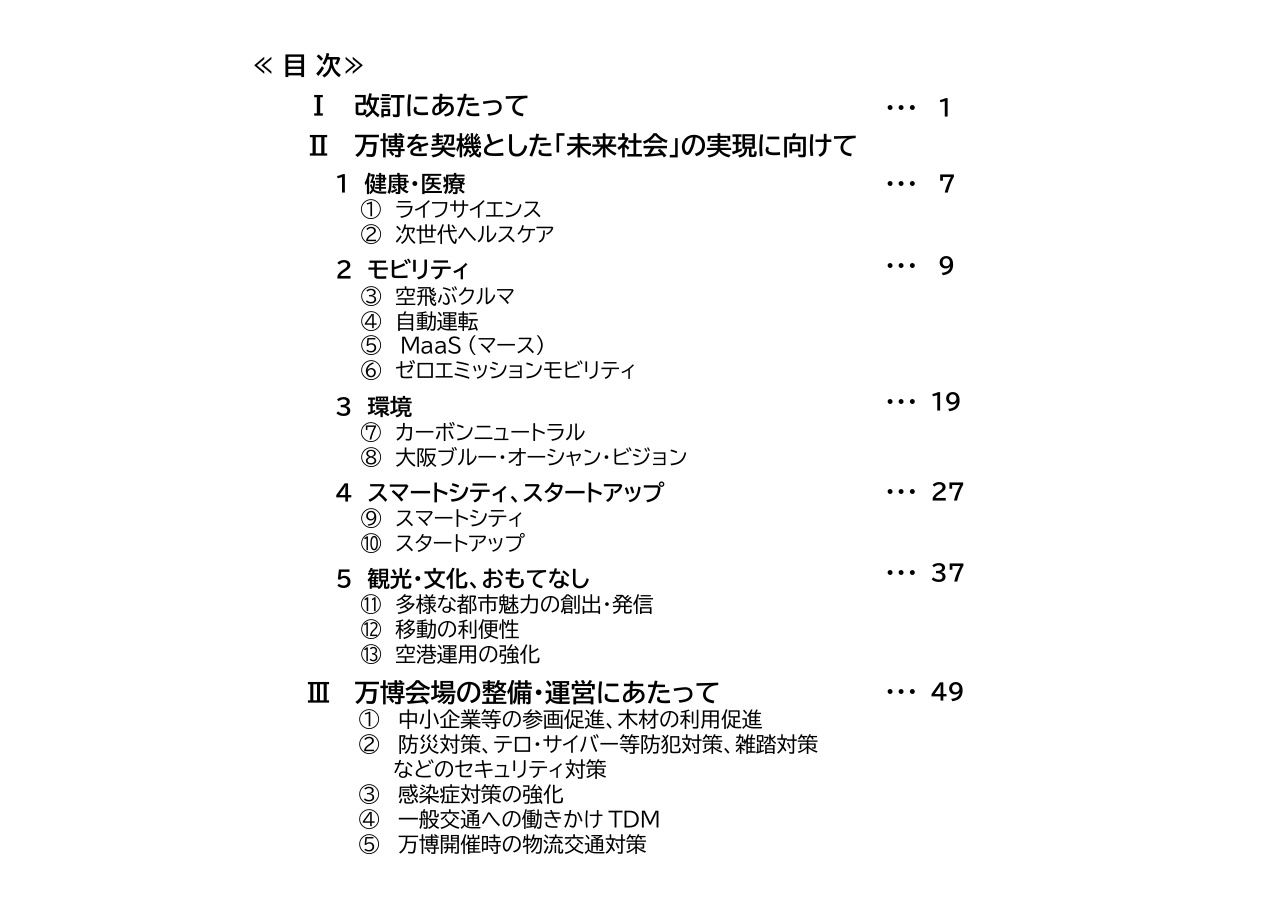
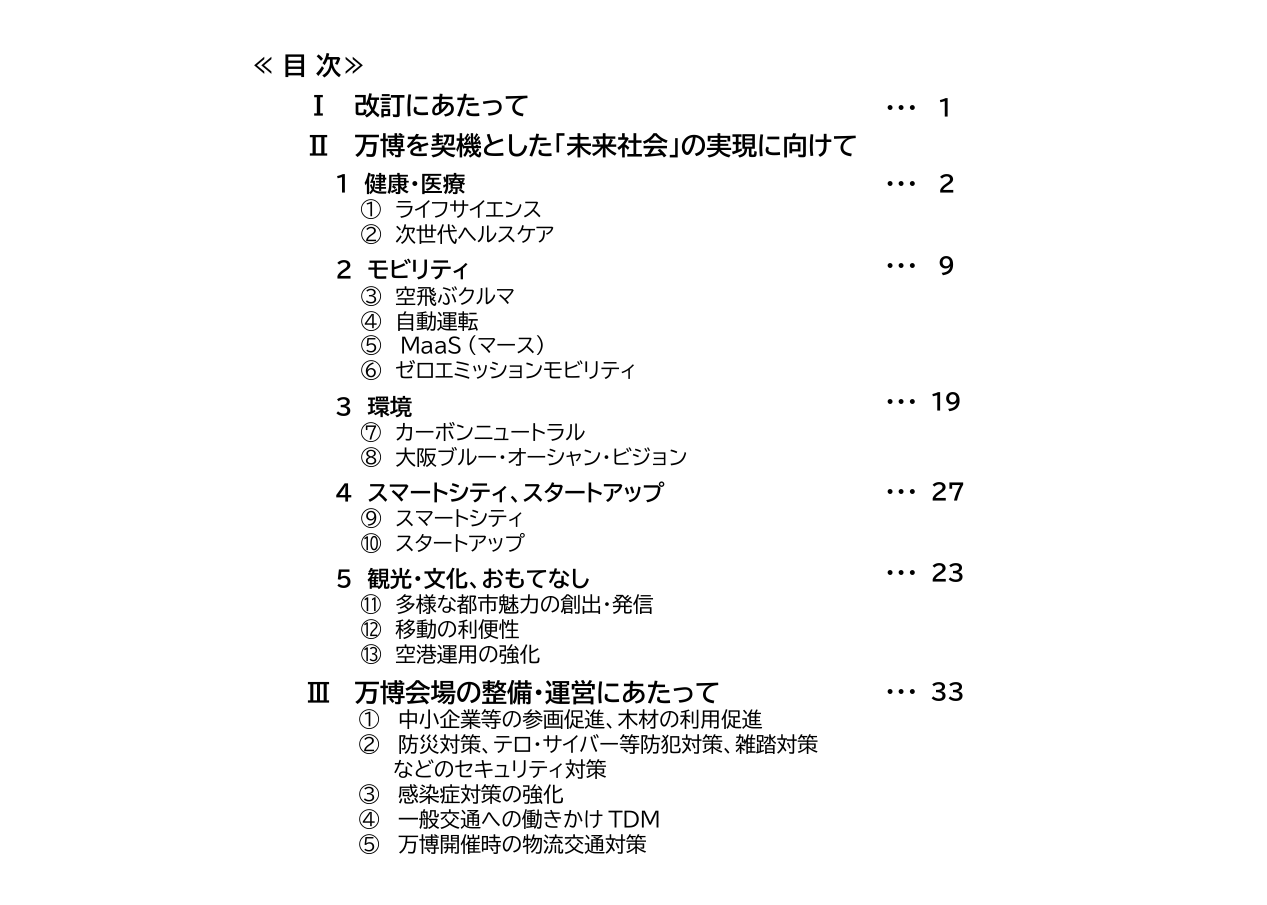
7: 7 -> 2 (947, 185)
37: 37 -> 23 (948, 574)
49: 49 -> 33 (948, 693)
